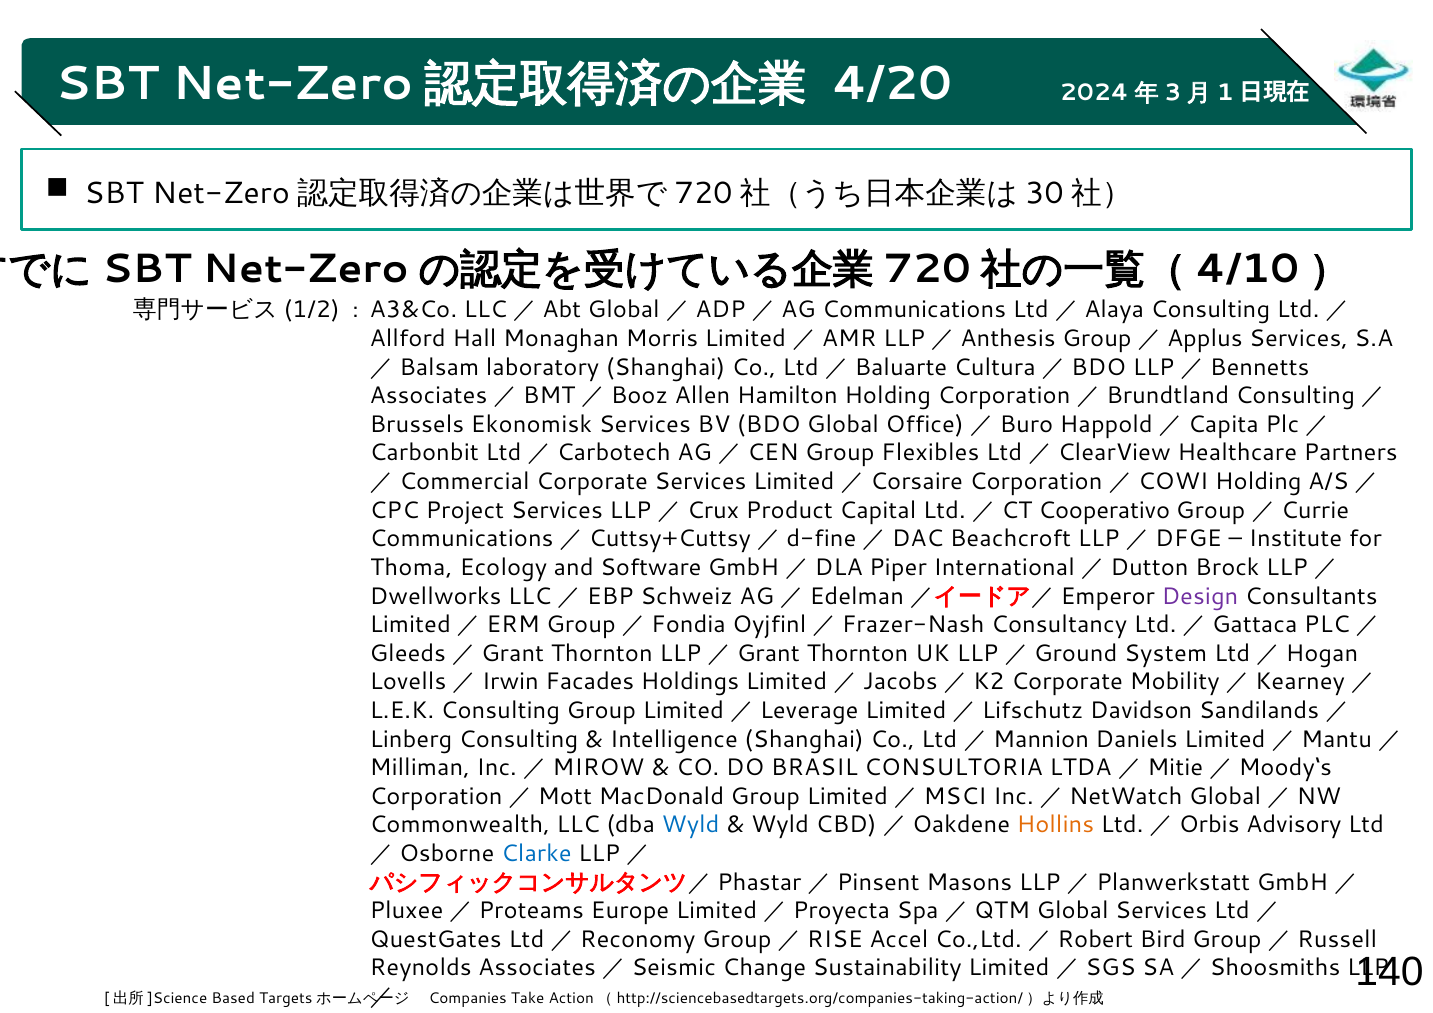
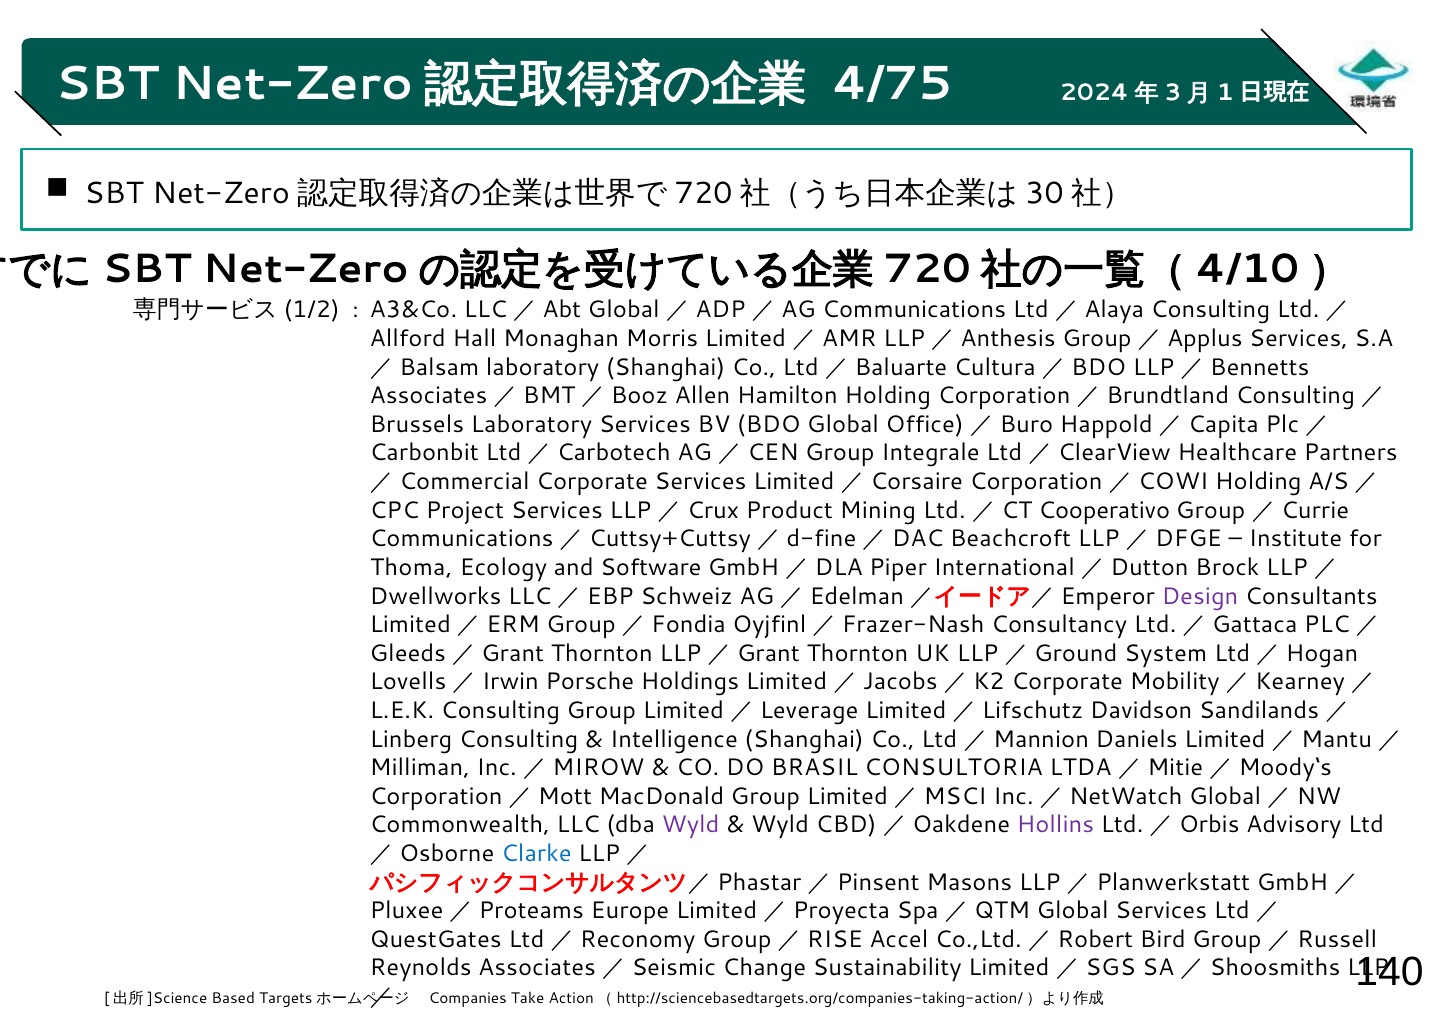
4/20: 4/20 -> 4/75 (892, 84)
Ekonomisk: Ekonomisk -> Laboratory (531, 425)
Flexibles: Flexibles -> Integrale (930, 453)
Capital: Capital -> Mining (878, 510)
Facades: Facades -> Porsche (590, 682)
Wyld colour: blue -> purple (691, 825)
Hollins colour: orange -> purple (1055, 825)
